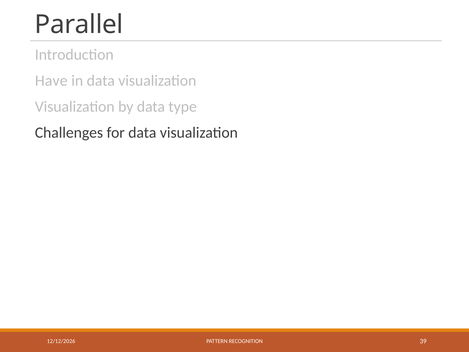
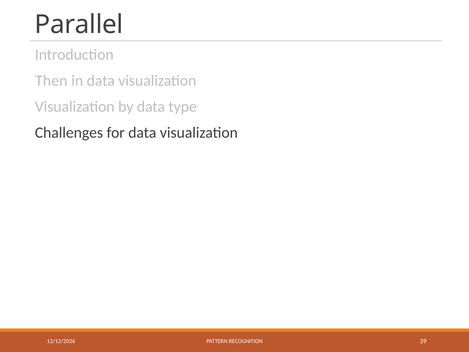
Have: Have -> Then (51, 81)
